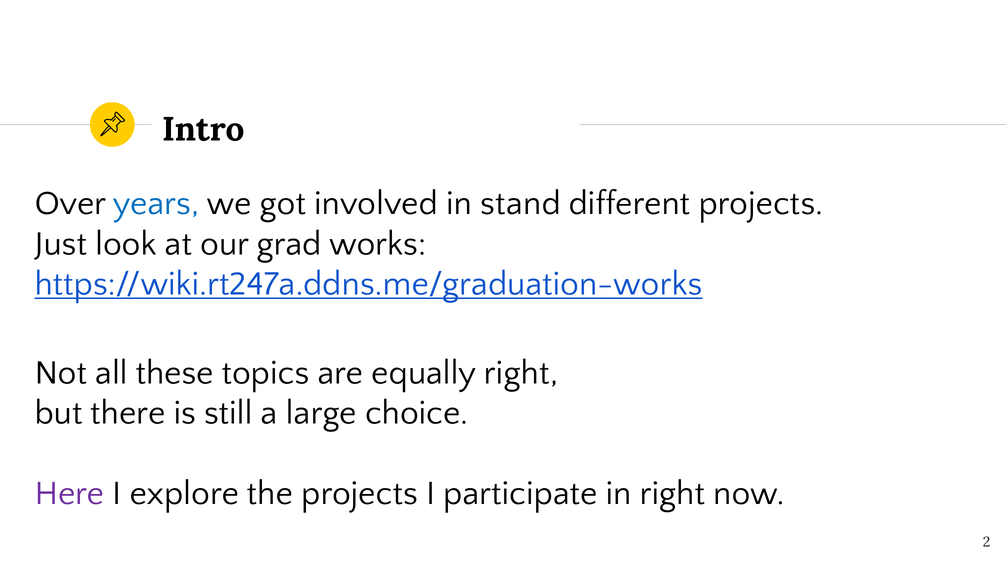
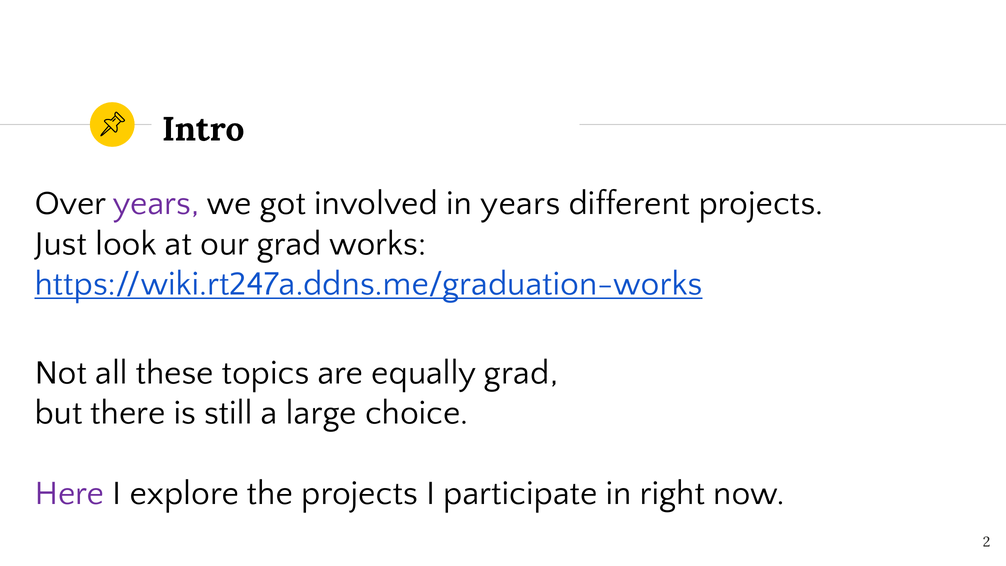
years colour: blue -> purple (156, 203)
in stand: stand -> years (521, 203)
equally right: right -> grad (521, 373)
